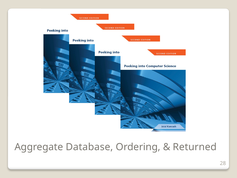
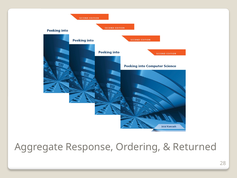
Database: Database -> Response (89, 147)
